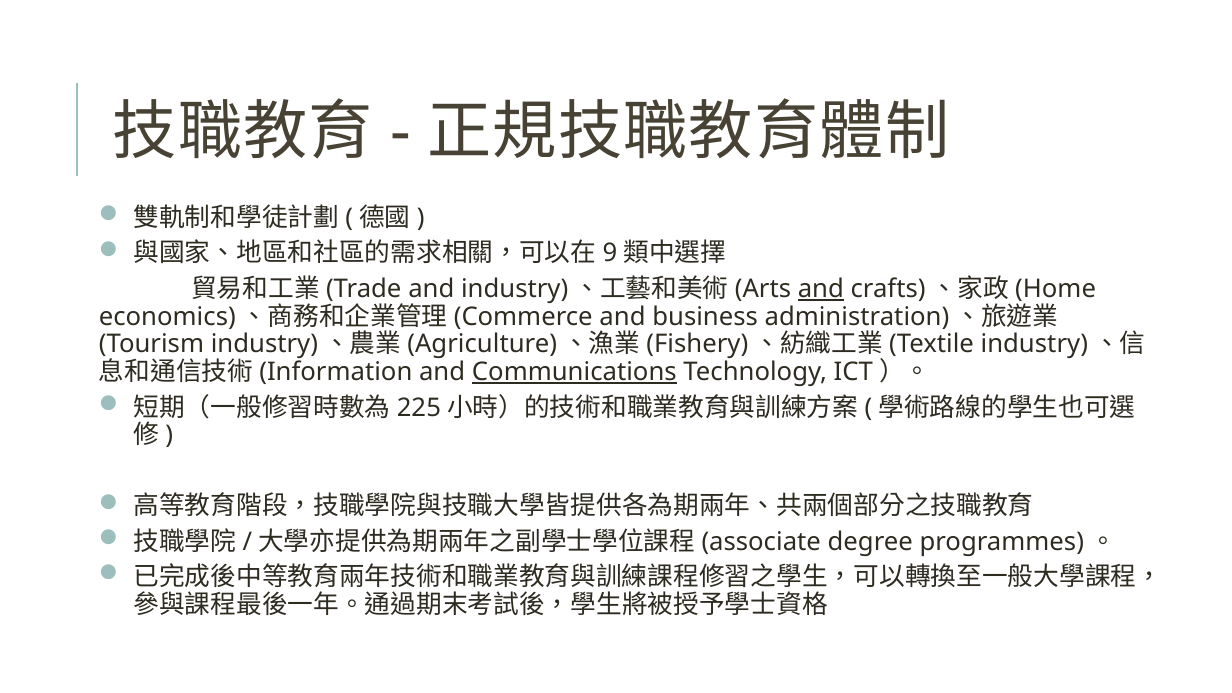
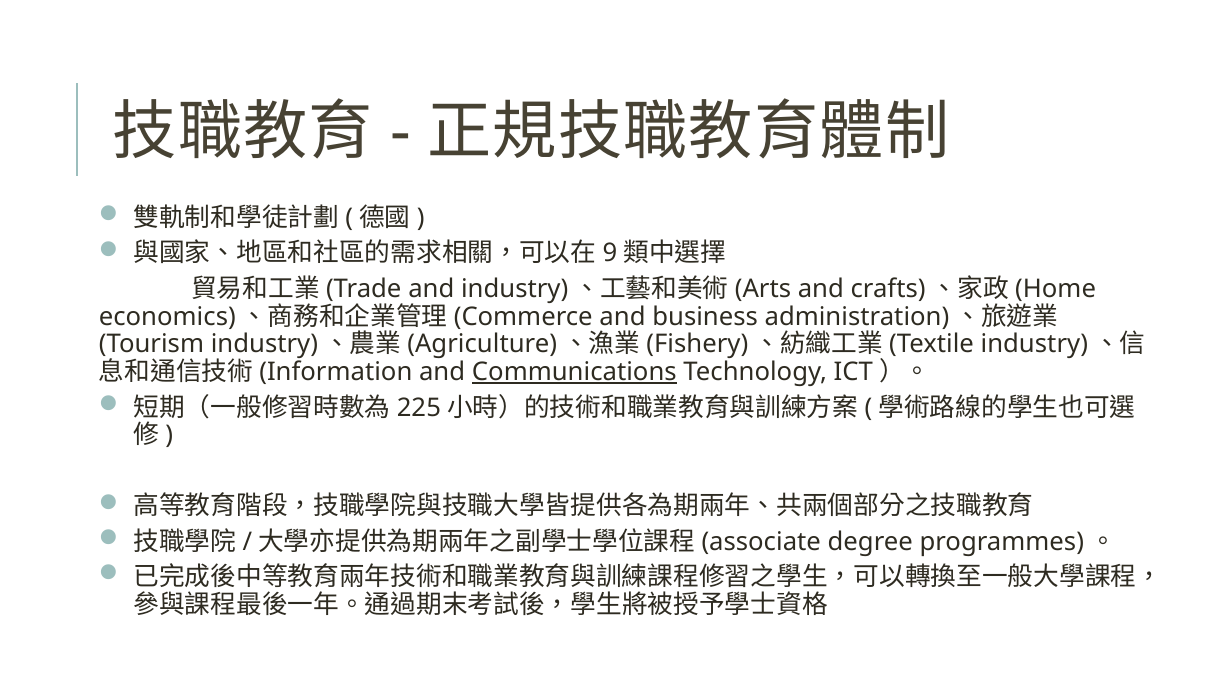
and underline: present -> none (821, 289)
